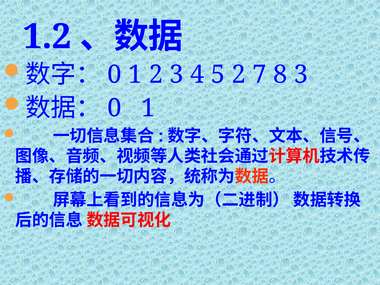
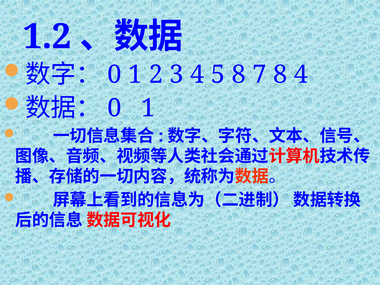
5 2: 2 -> 8 (239, 75)
8 3: 3 -> 4 (301, 75)
